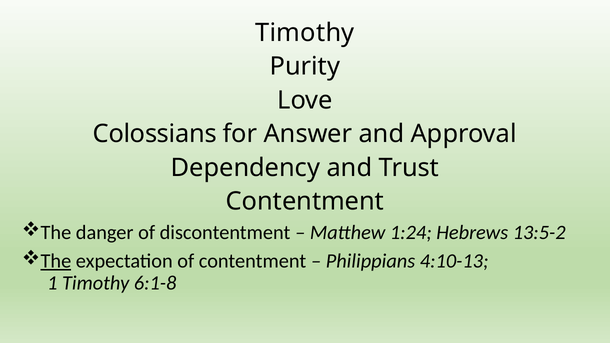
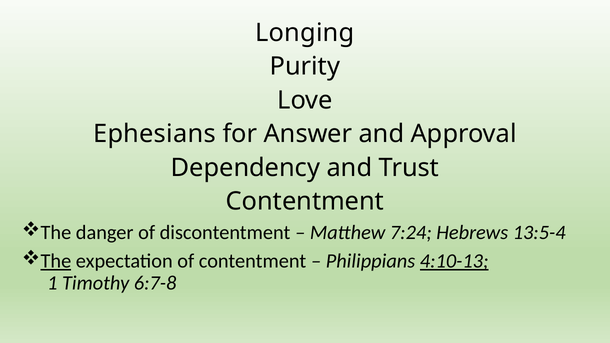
Timothy: Timothy -> Longing (305, 33)
Colossians: Colossians -> Ephesians (155, 134)
1:24: 1:24 -> 7:24 (411, 233)
13:5-2: 13:5-2 -> 13:5-4 (539, 233)
4:10-13 underline: none -> present (454, 261)
6:1-8: 6:1-8 -> 6:7-8 (155, 283)
